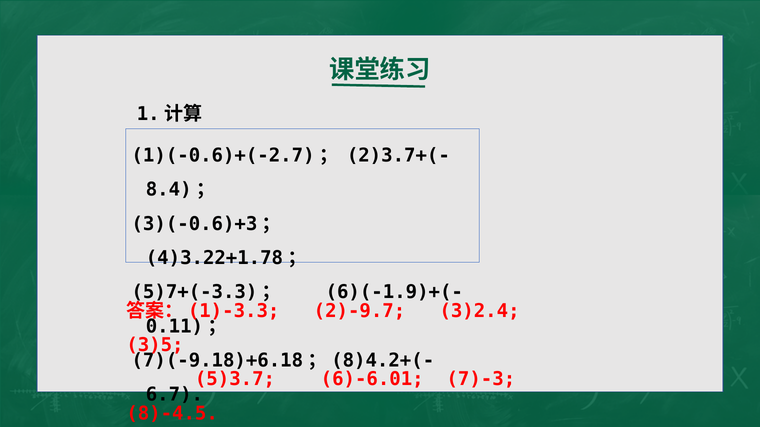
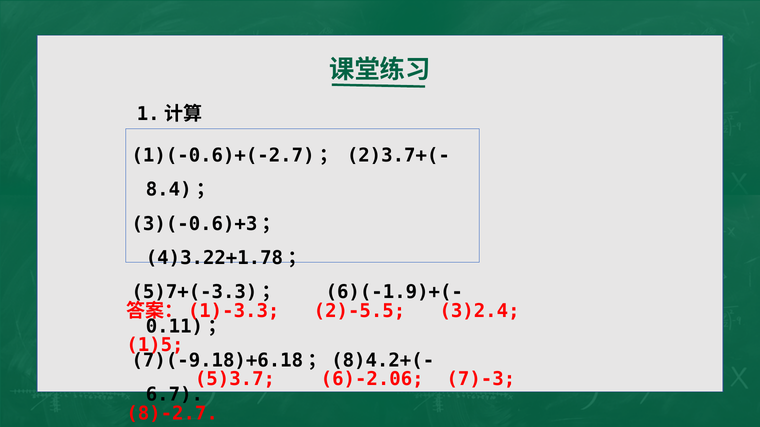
2)-9.7: 2)-9.7 -> 2)-5.5 (359, 311)
3)5: 3)5 -> 1)5 (155, 345)
6)-6.01: 6)-6.01 -> 6)-2.06 (372, 380)
8)-4.5: 8)-4.5 -> 8)-2.7 (172, 414)
